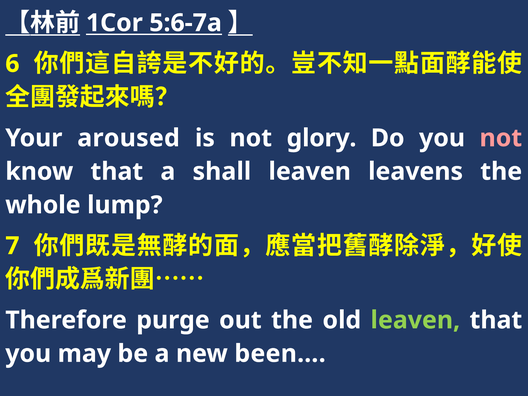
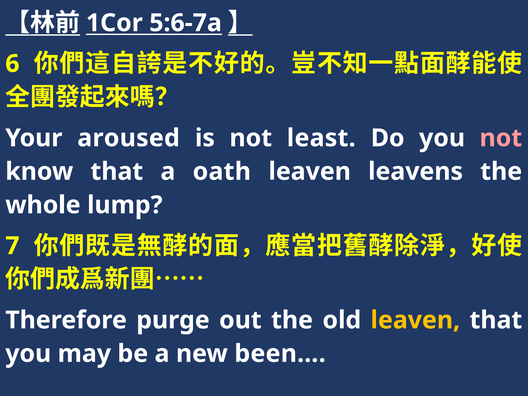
glory: glory -> least (321, 138)
shall: shall -> oath (222, 172)
leaven colour: light green -> yellow (415, 320)
